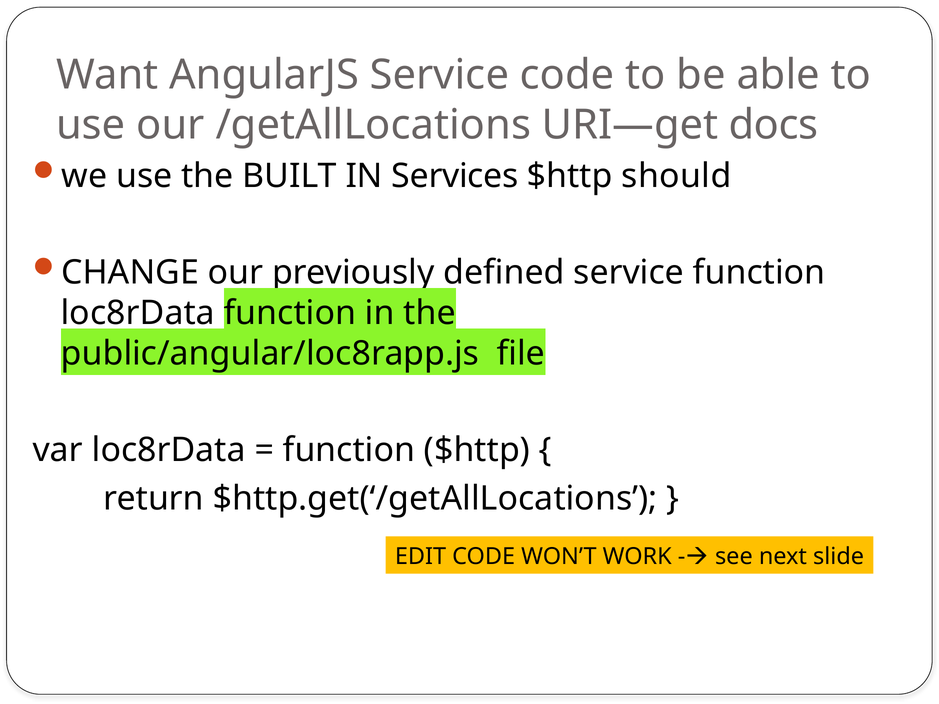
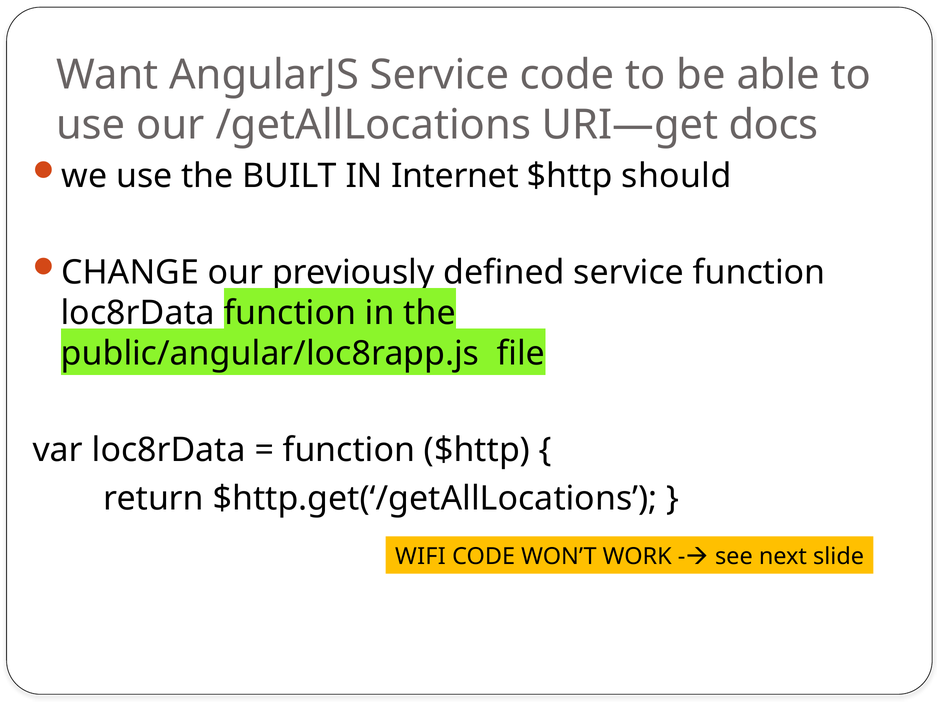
Services: Services -> Internet (455, 176)
EDIT: EDIT -> WIFI (420, 557)
